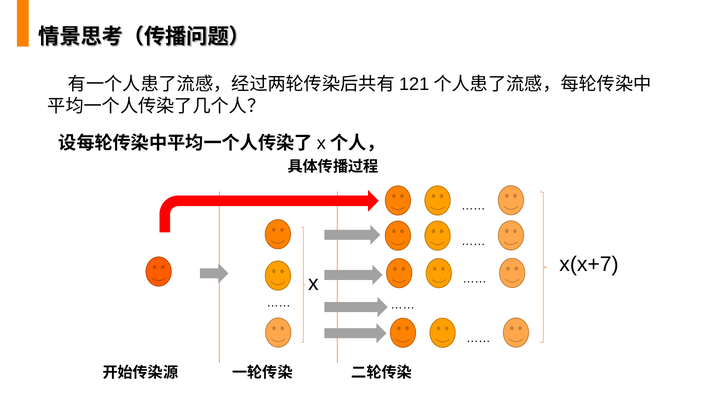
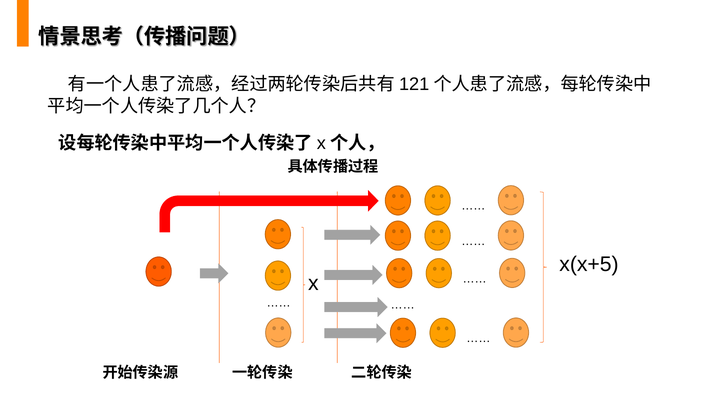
x(x+7: x(x+7 -> x(x+5 (589, 265)
